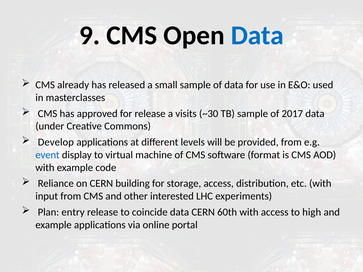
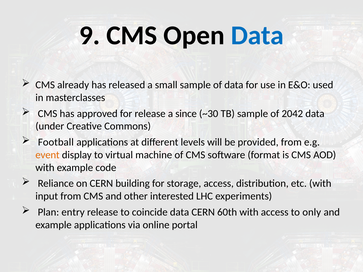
visits: visits -> since (186, 114)
2017: 2017 -> 2042 (292, 114)
Develop: Develop -> Football (56, 142)
event colour: blue -> orange (47, 155)
high: high -> only (312, 212)
